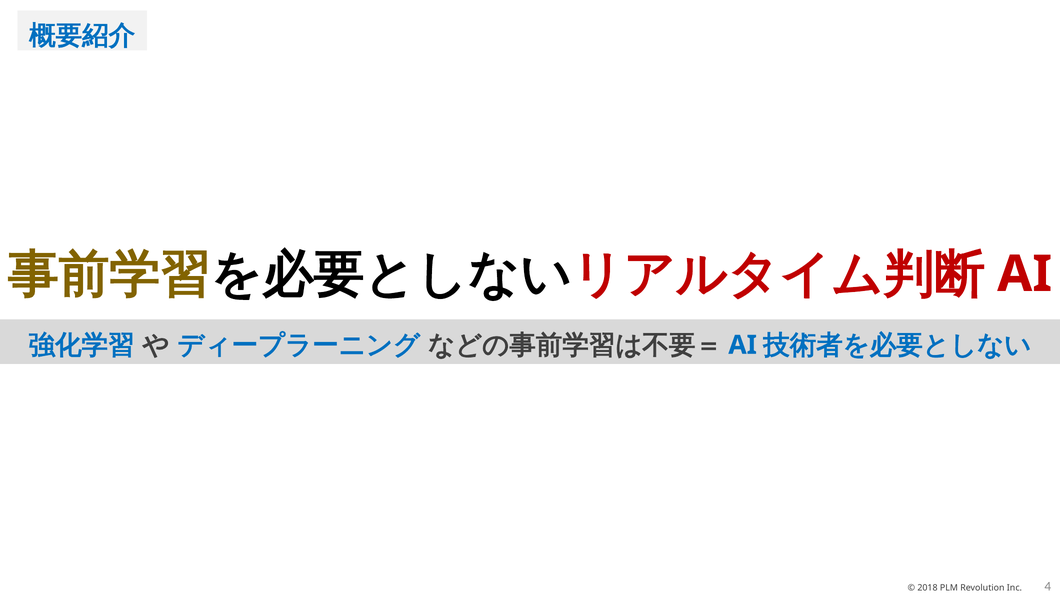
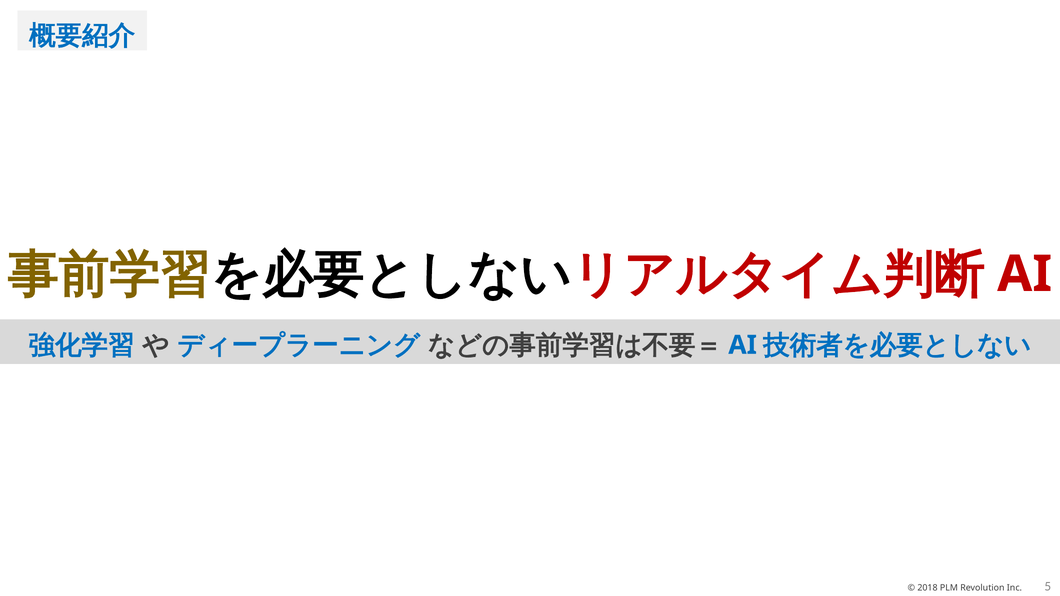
4: 4 -> 5 (1048, 587)
